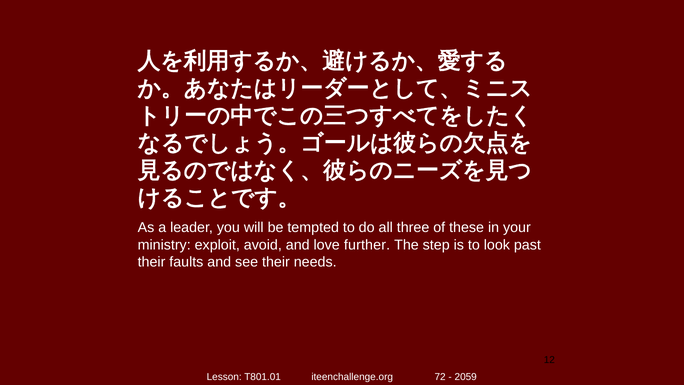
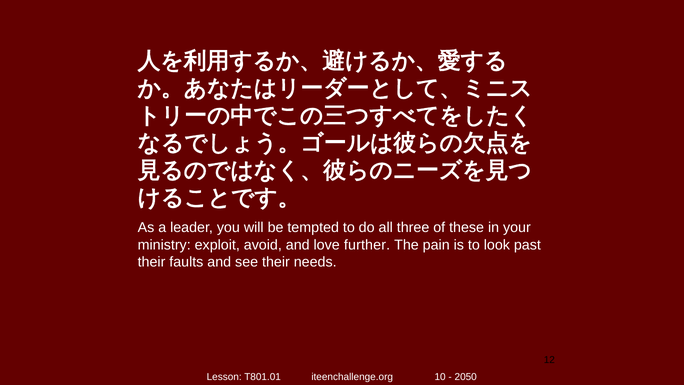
step: step -> pain (436, 245)
72: 72 -> 10 (440, 377)
2059: 2059 -> 2050 (466, 377)
